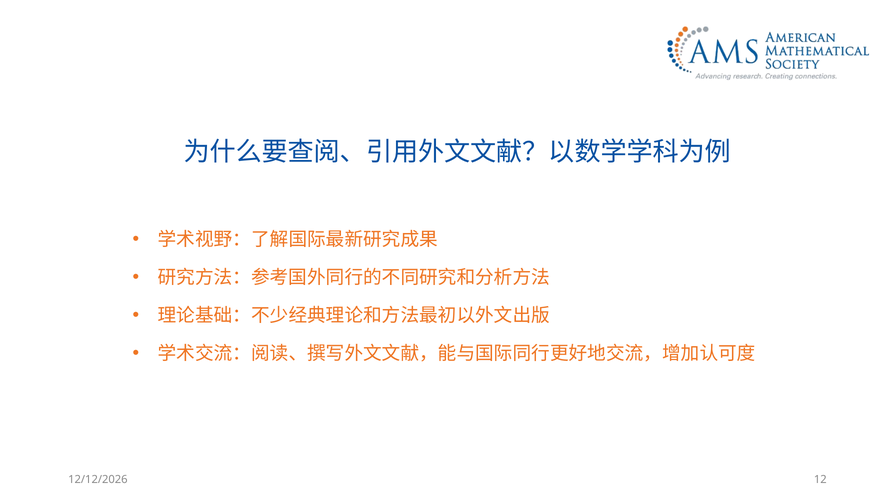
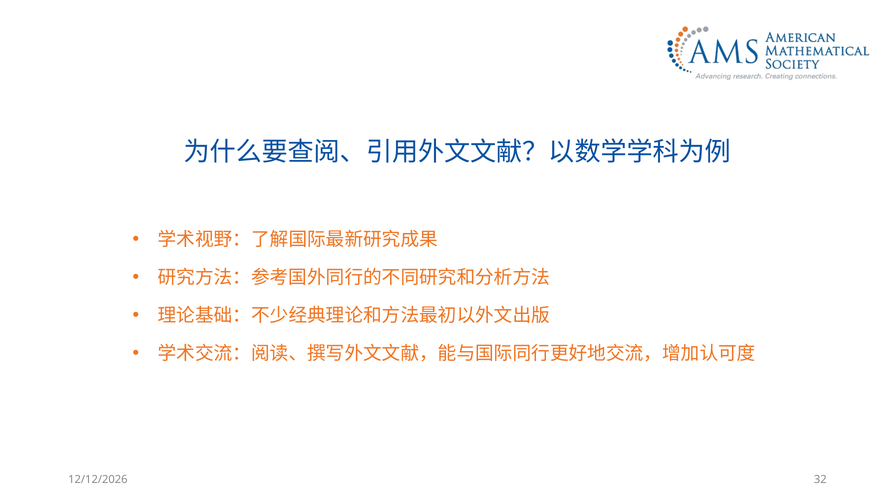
12: 12 -> 32 (820, 480)
